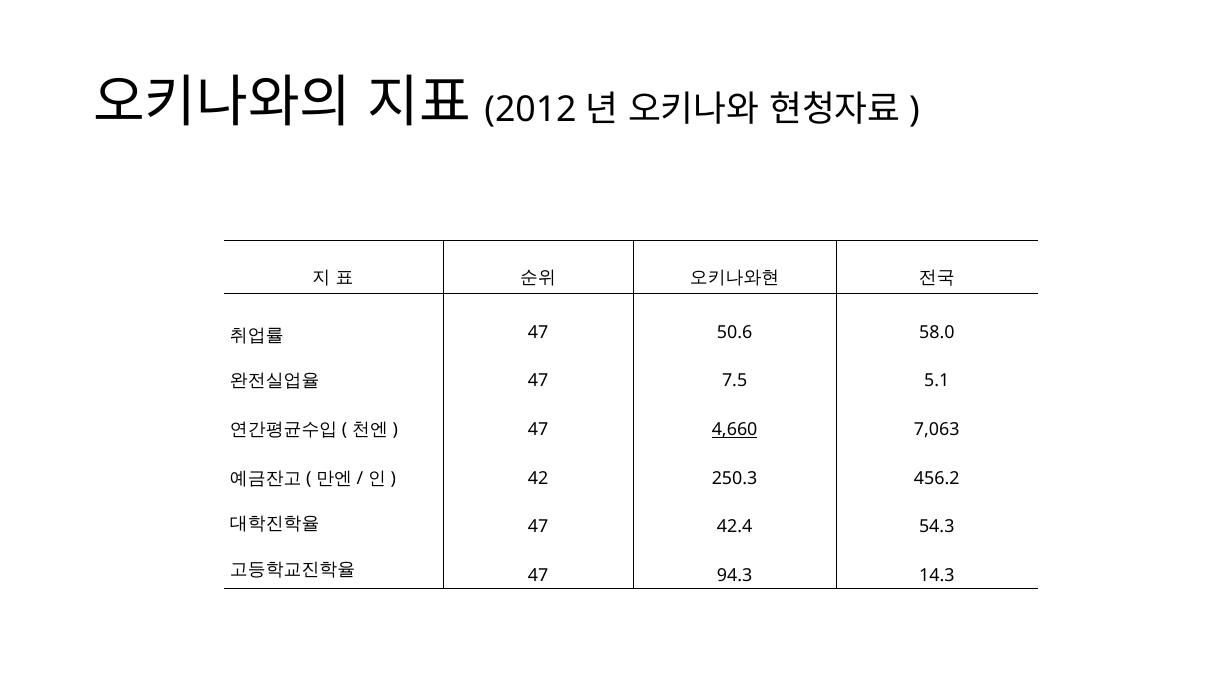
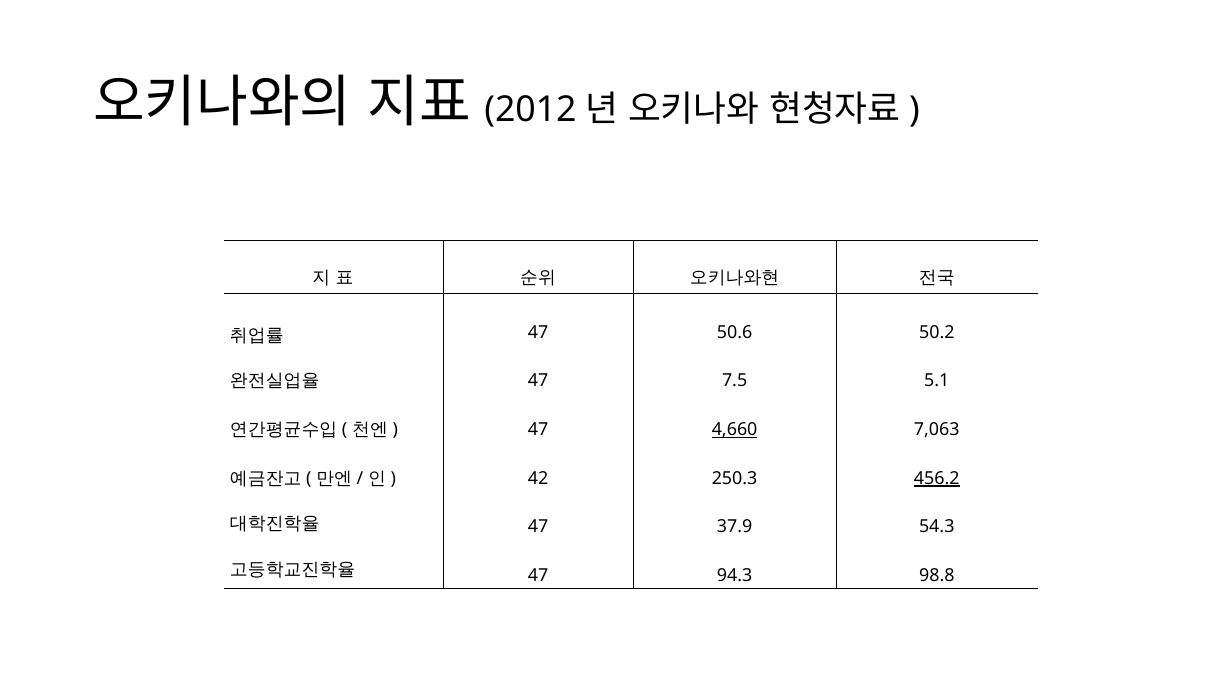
58.0: 58.0 -> 50.2 (937, 332)
456.2 underline: none -> present (937, 478)
42.4: 42.4 -> 37.9 (735, 527)
14.3: 14.3 -> 98.8 (937, 576)
